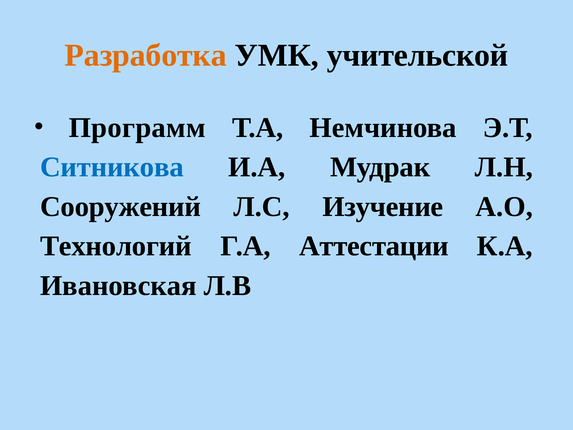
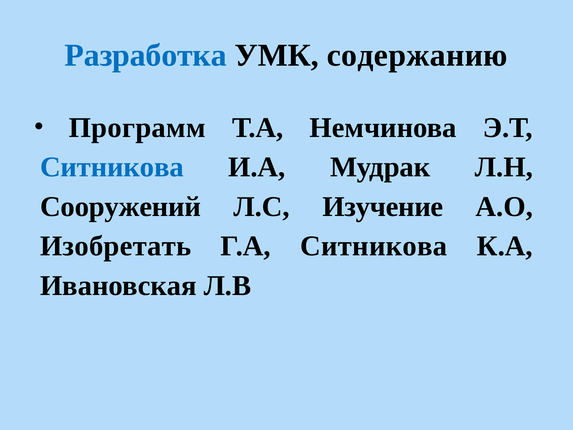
Разработка colour: orange -> blue (146, 55)
учительской: учительской -> содержанию (417, 55)
Технологий: Технологий -> Изобретать (116, 246)
Г.А Аттестации: Аттестации -> Ситникова (374, 246)
